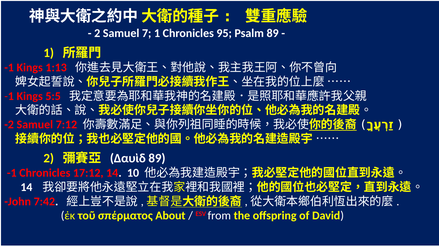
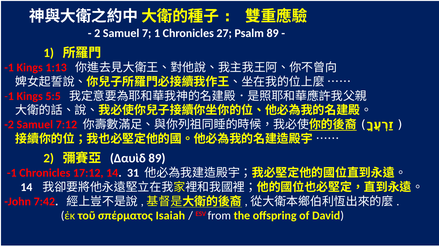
95: 95 -> 27 (224, 33)
10: 10 -> 31 (133, 173)
About: About -> Isaiah (170, 216)
